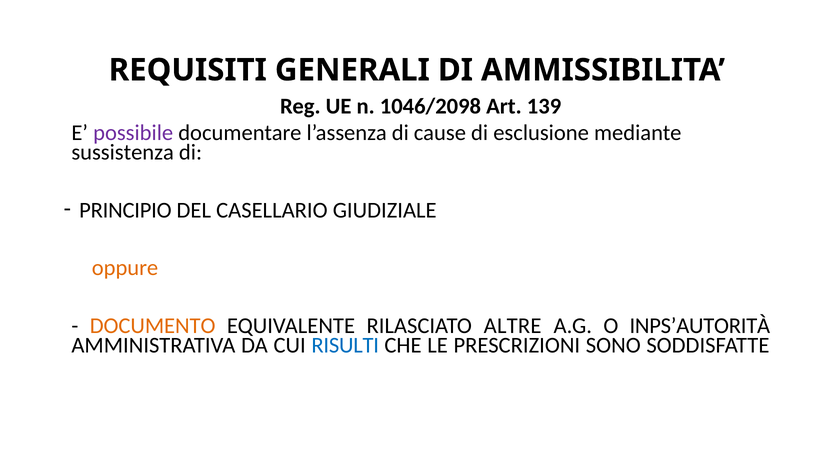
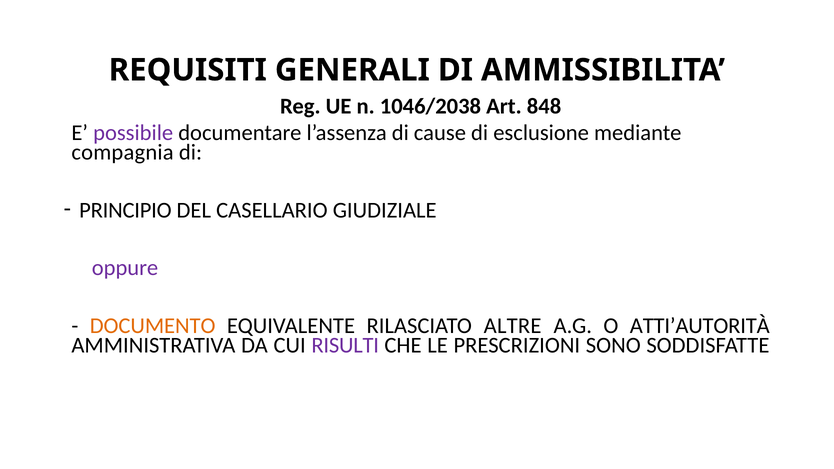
1046/2098: 1046/2098 -> 1046/2038 (430, 106)
139: 139 -> 848 (544, 106)
sussistenza: sussistenza -> compagnia (123, 152)
oppure colour: orange -> purple (125, 268)
INPS’AUTORITÀ: INPS’AUTORITÀ -> ATTI’AUTORITÀ (700, 326)
RISULTI colour: blue -> purple (345, 345)
